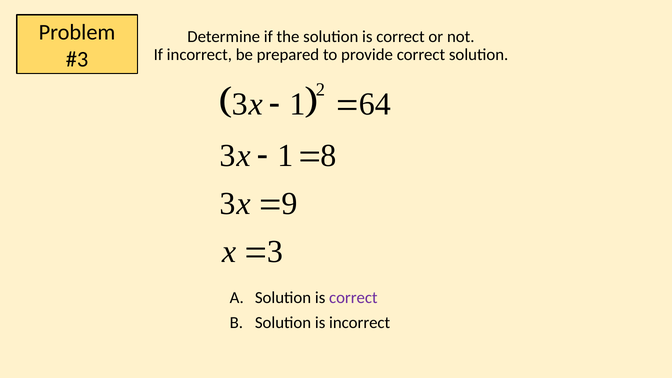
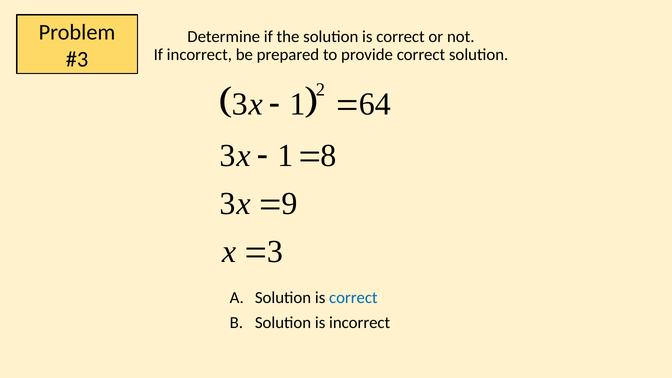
correct colour: purple -> blue (353, 297)
